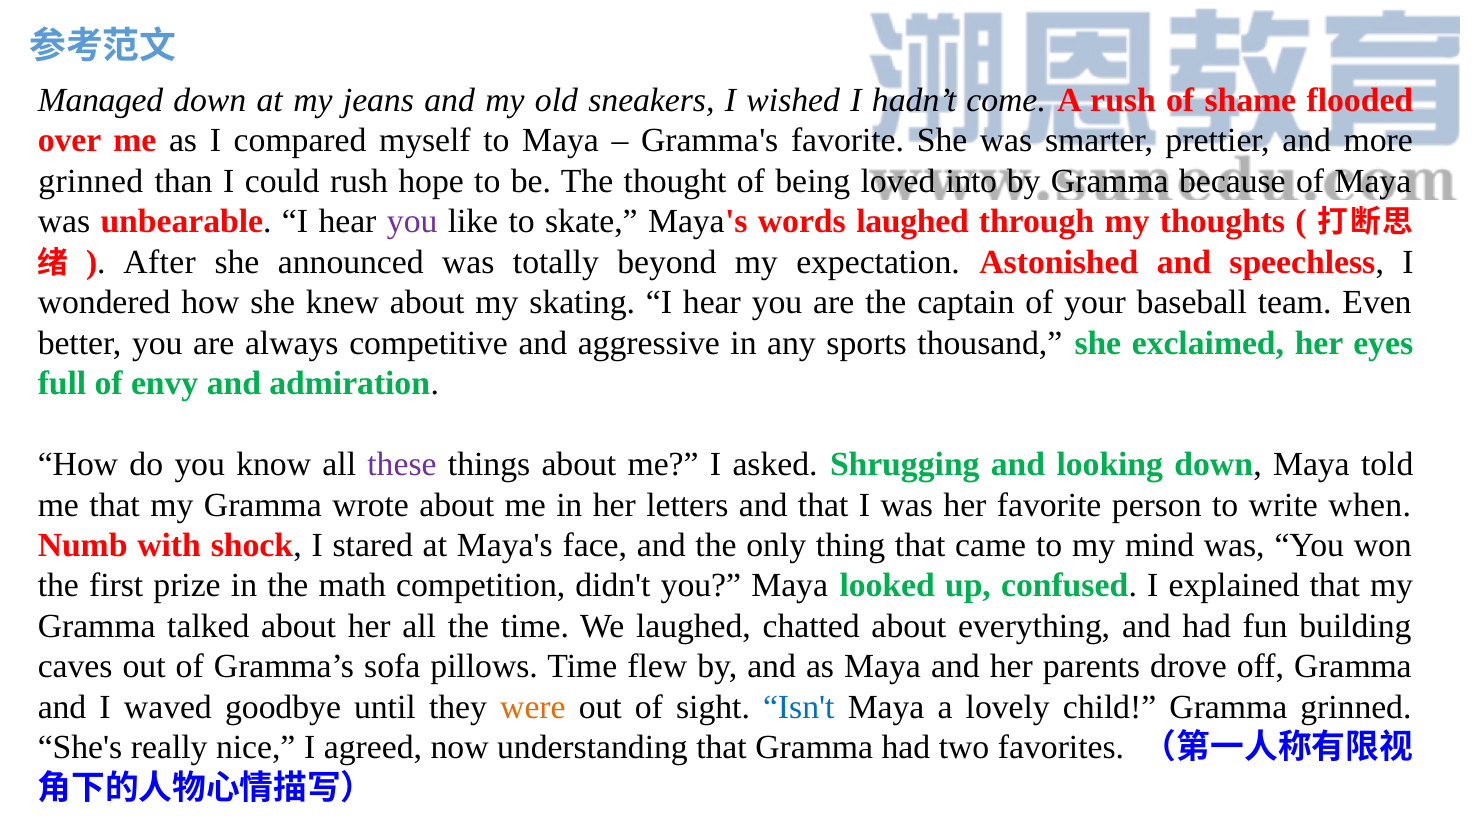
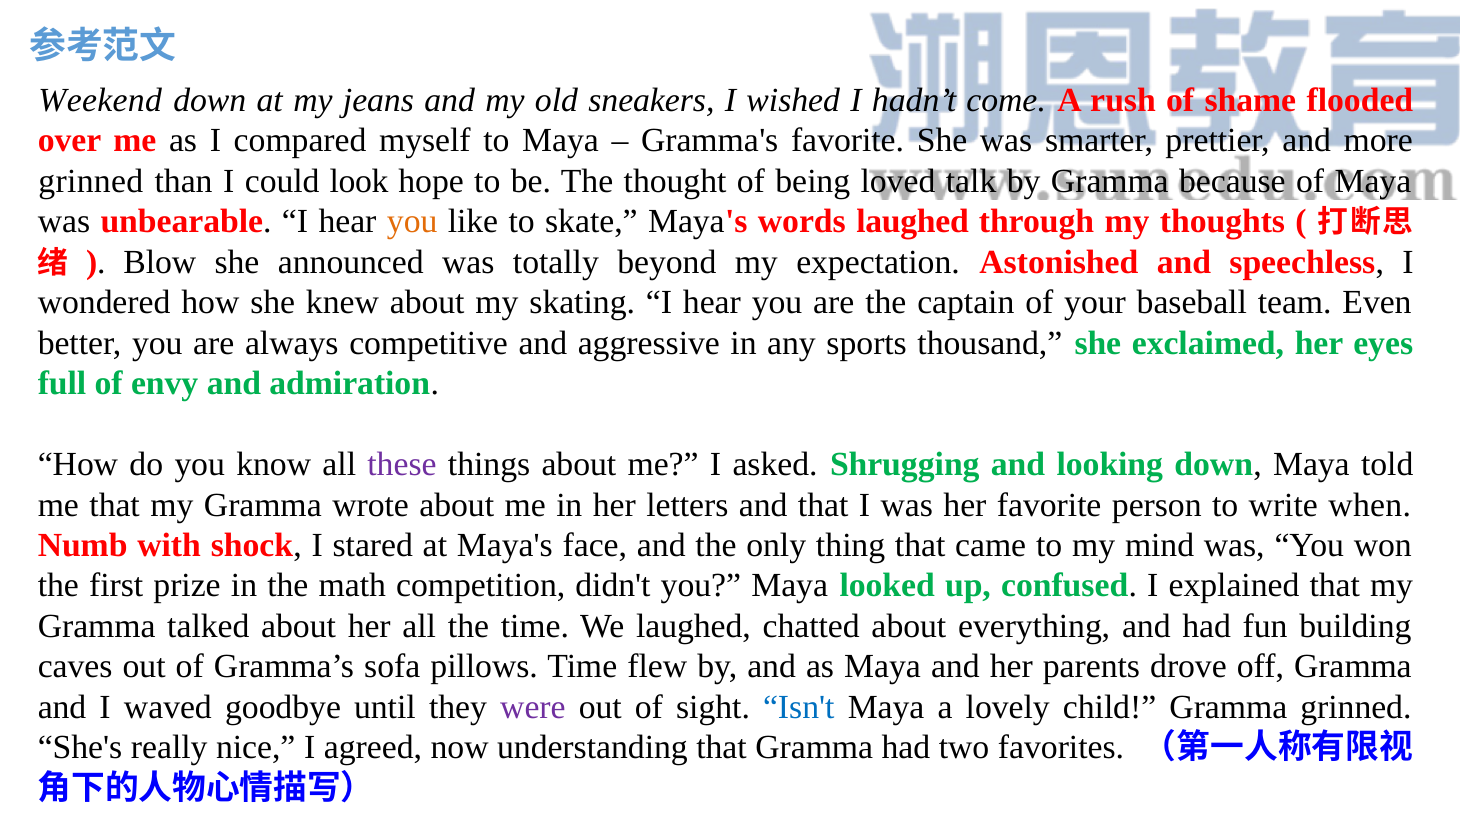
Managed: Managed -> Weekend (100, 100)
could rush: rush -> look (359, 181)
into: into -> talk (971, 181)
you colour: purple -> orange (412, 222)
After: After -> Blow (160, 262)
were colour: orange -> purple (533, 707)
